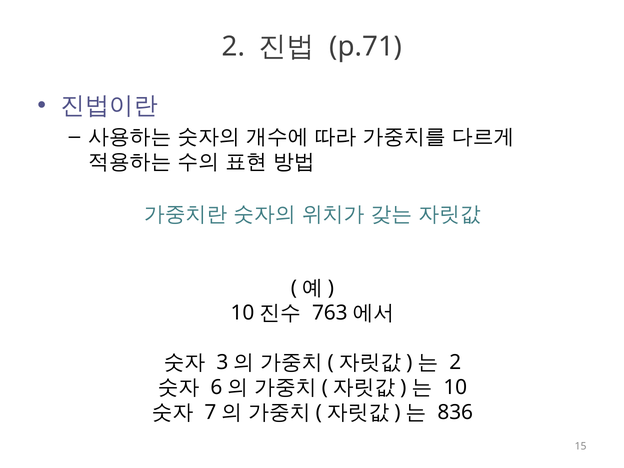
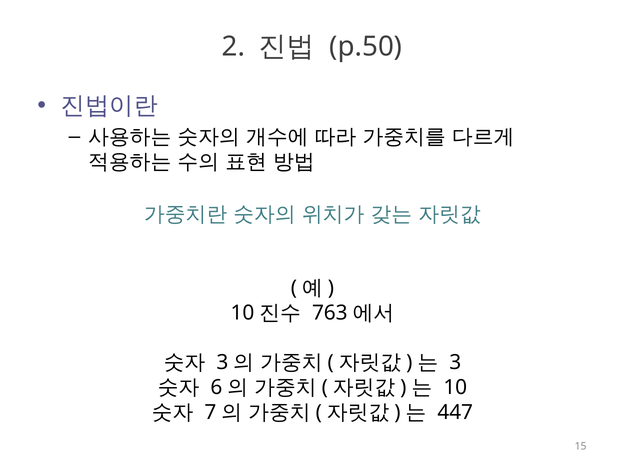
p.71: p.71 -> p.50 (366, 47)
2: 2 -> 3 (455, 363)
836: 836 -> 447 (455, 413)
